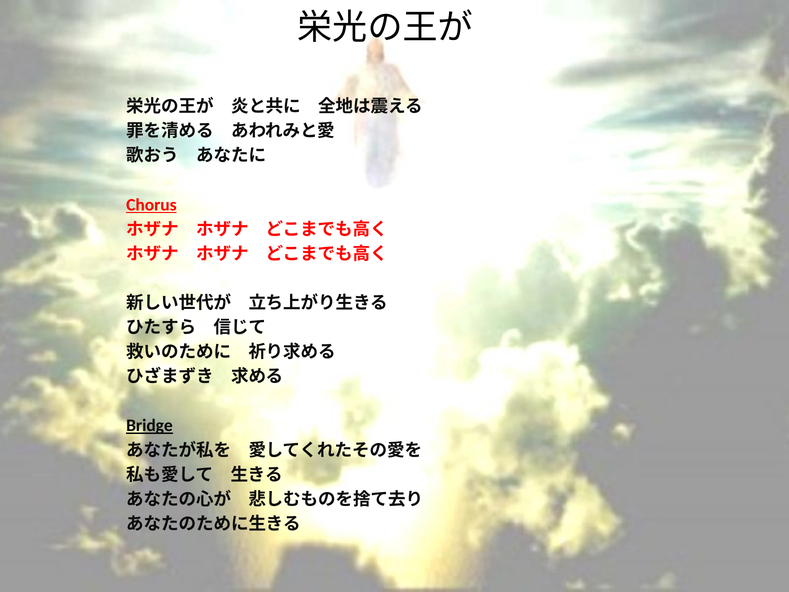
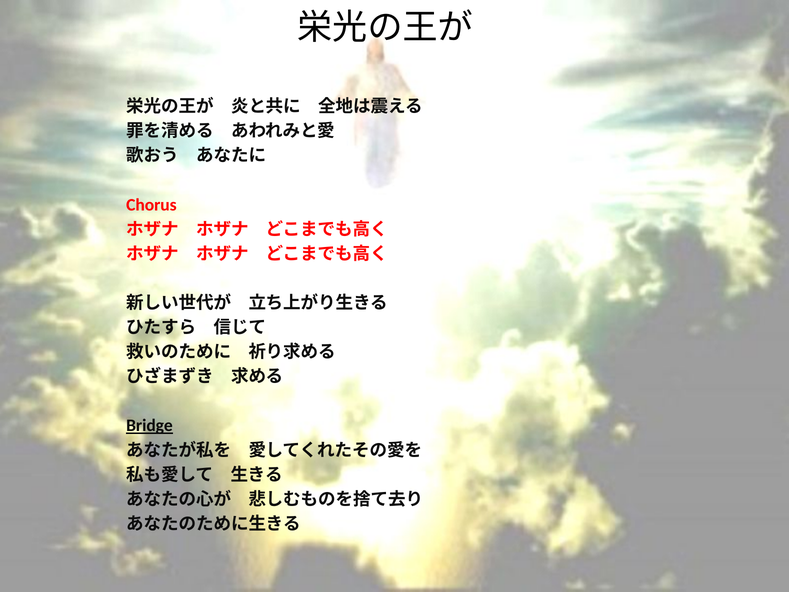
Chorus underline: present -> none (151, 205)
